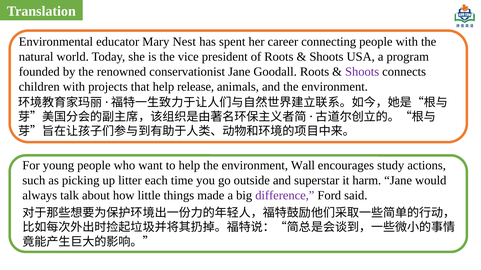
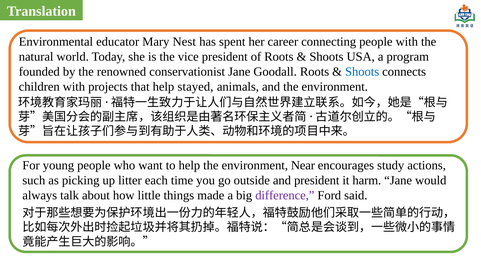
Shoots colour: purple -> blue (362, 72)
release: release -> stayed (196, 87)
Wall: Wall -> Near (303, 166)
and superstar: superstar -> president (317, 181)
